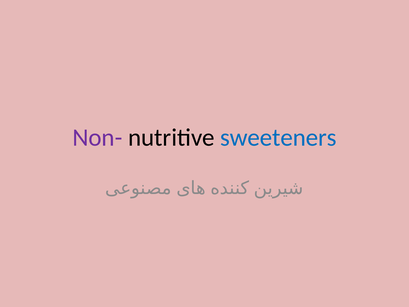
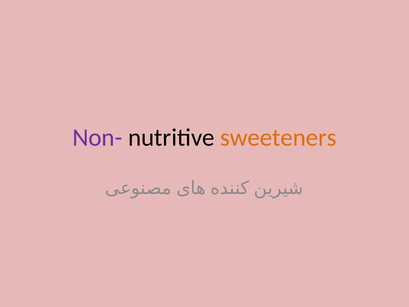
sweeteners colour: blue -> orange (278, 137)
